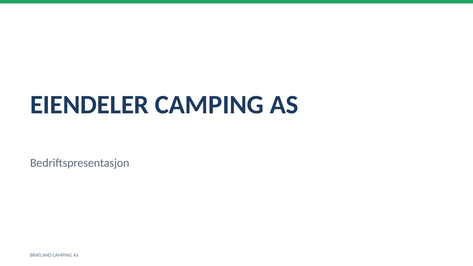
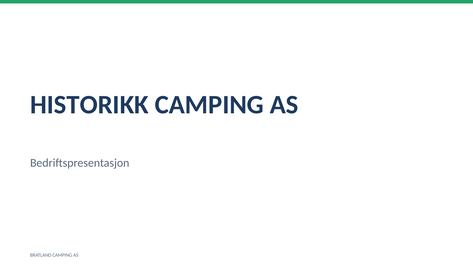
EIENDELER: EIENDELER -> HISTORIKK (89, 105)
